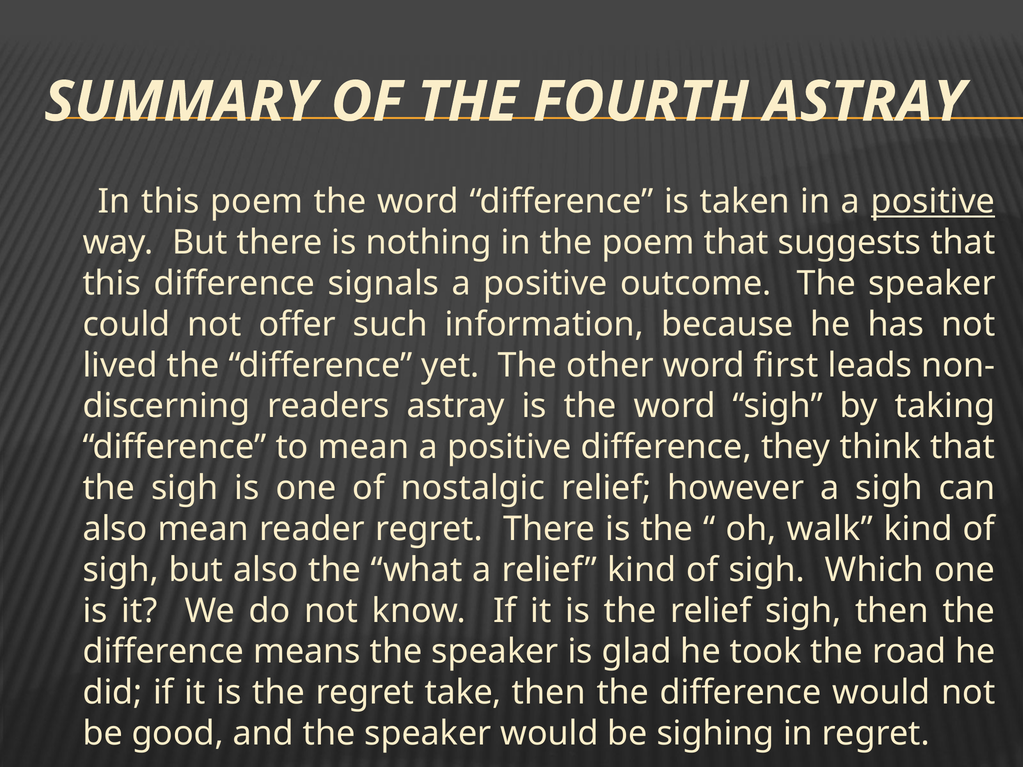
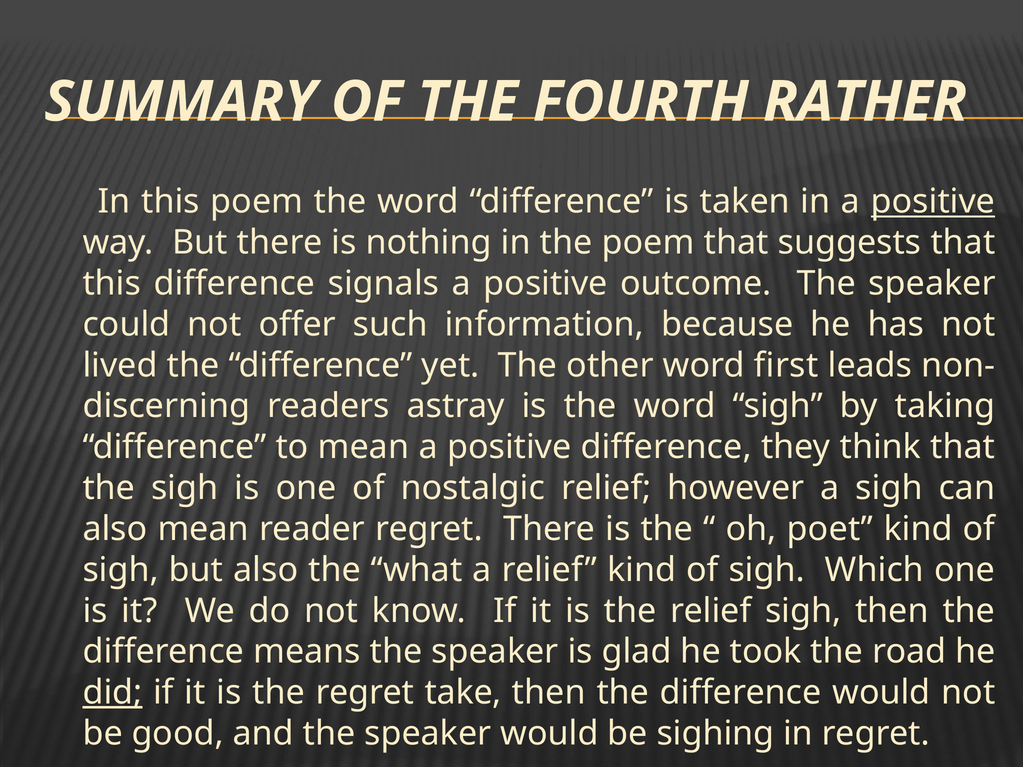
FOURTH ASTRAY: ASTRAY -> RATHER (865, 102)
walk: walk -> poet (830, 529)
did underline: none -> present (112, 693)
